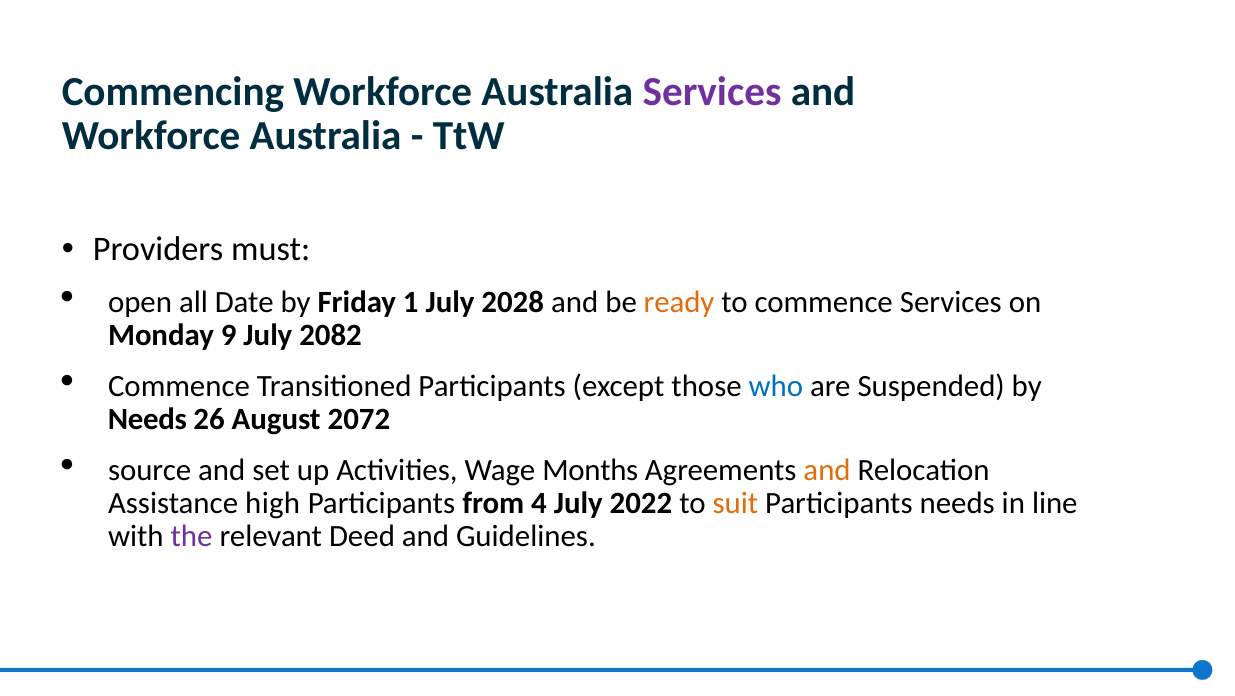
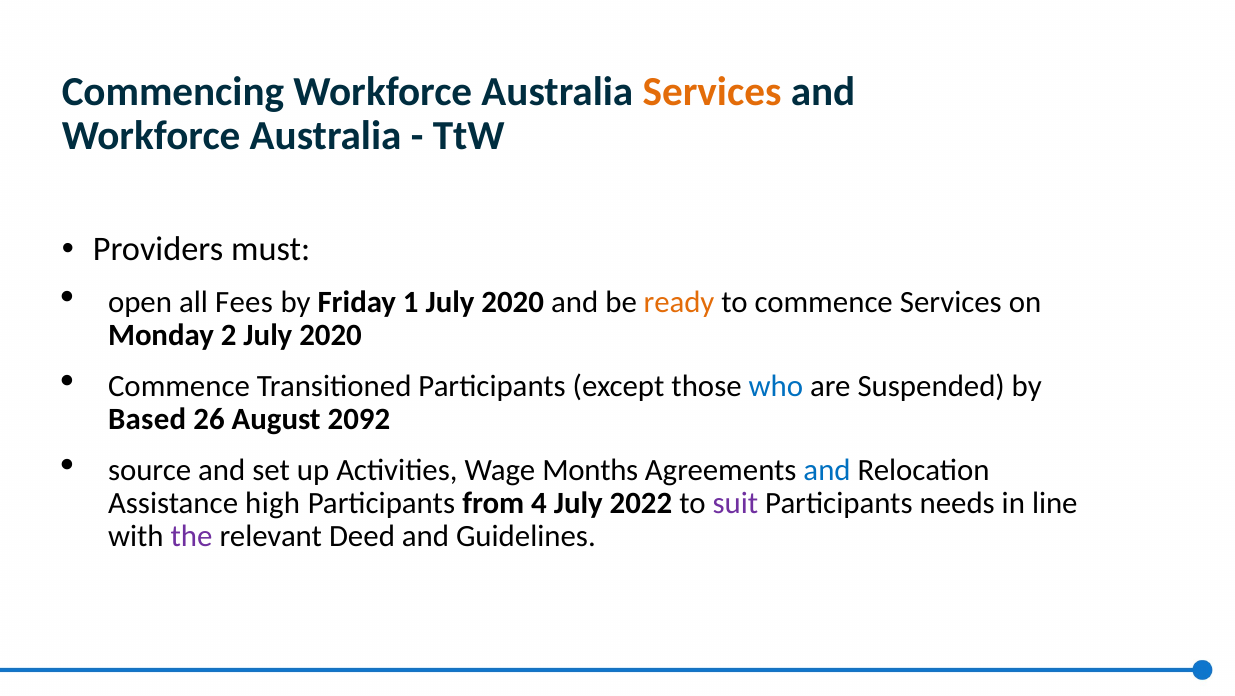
Services colour: purple -> orange (712, 92)
Date: Date -> Fees (244, 302)
1 July 2028: 2028 -> 2020 (513, 302)
9: 9 -> 2 (229, 335)
2082: 2082 -> 2020 (331, 335)
Needs: Needs -> Based (147, 419)
2072: 2072 -> 2092 (359, 419)
and colour: orange -> blue (827, 469)
suit colour: orange -> purple (735, 503)
